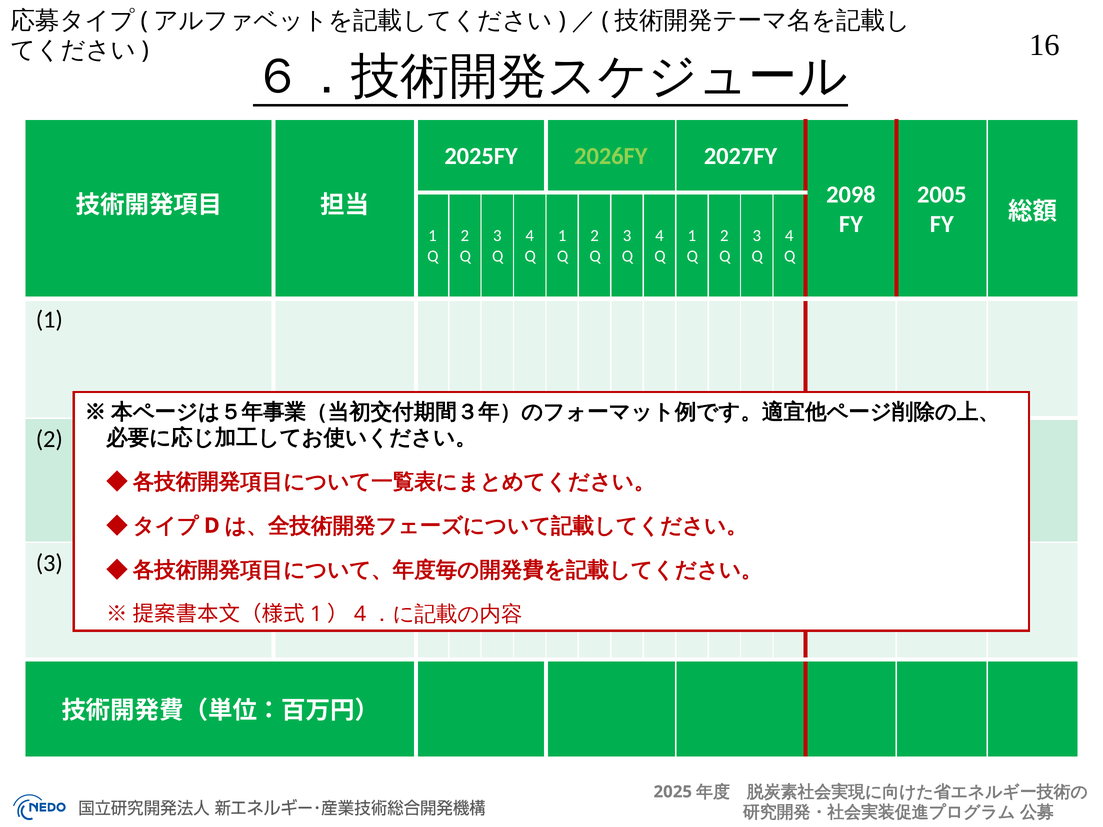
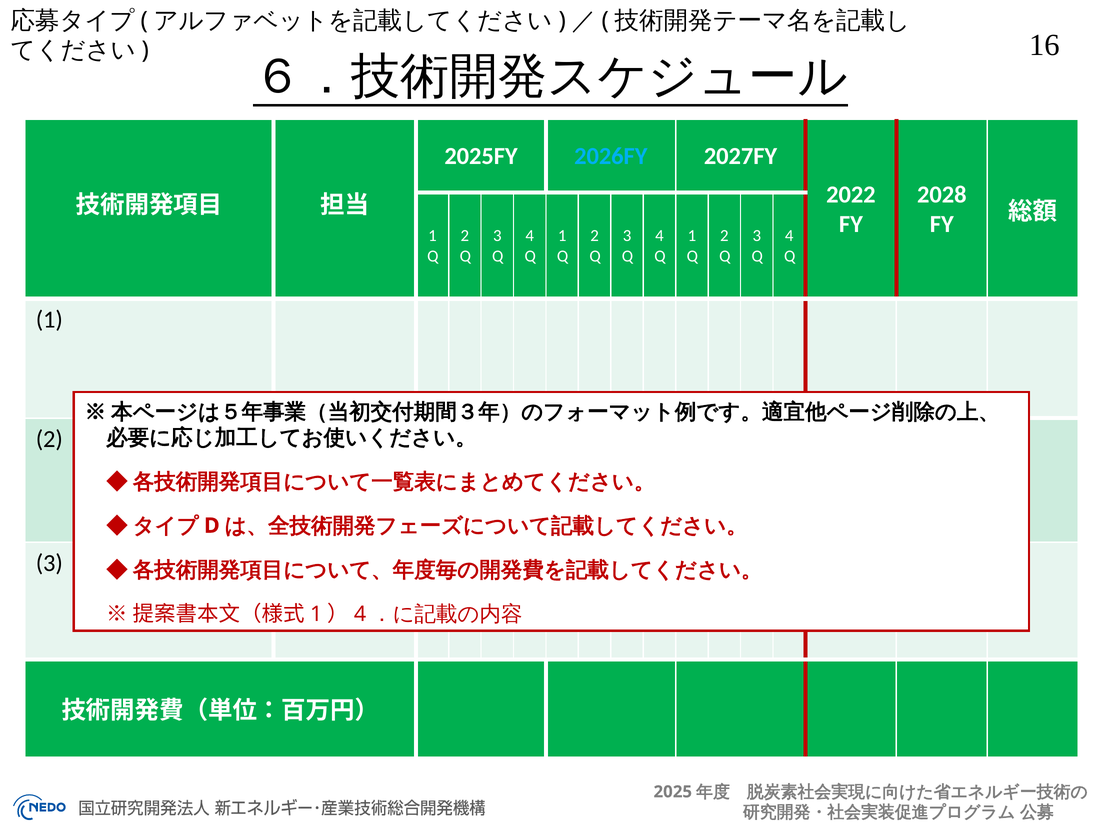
2026FY colour: light green -> light blue (611, 156)
2098: 2098 -> 2022 (851, 194)
2005: 2005 -> 2028 (942, 194)
